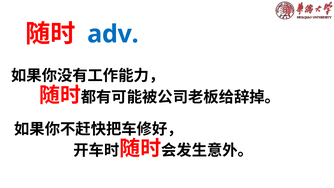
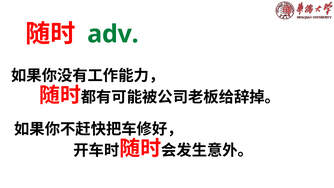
adv colour: blue -> green (113, 34)
